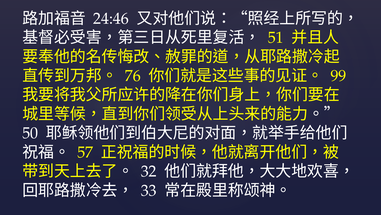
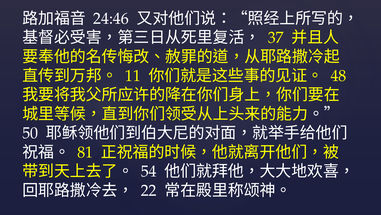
51: 51 -> 37 (276, 38)
76: 76 -> 11 (133, 76)
99: 99 -> 48 (338, 76)
57: 57 -> 81 (85, 152)
32: 32 -> 54 (149, 171)
33: 33 -> 22 (149, 190)
